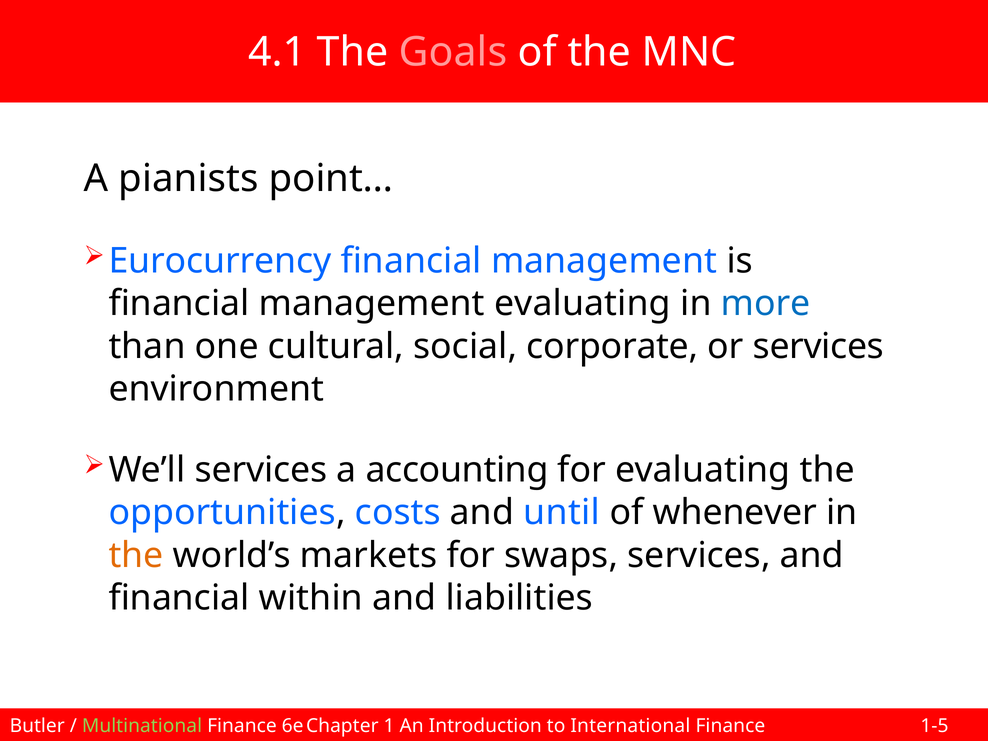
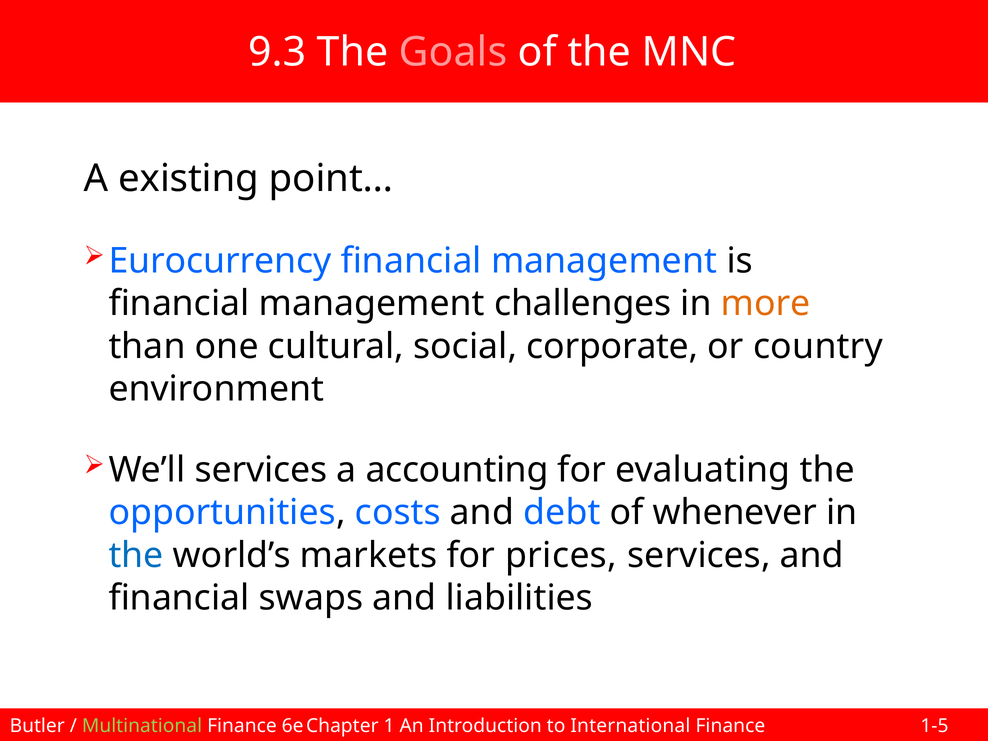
4.1: 4.1 -> 9.3 (277, 52)
pianists: pianists -> existing (189, 179)
management evaluating: evaluating -> challenges (583, 304)
more colour: blue -> orange (766, 304)
or services: services -> country (818, 346)
until: until -> debt (562, 513)
the colour: orange -> blue (136, 555)
swaps: swaps -> prices (561, 555)
within: within -> swaps (311, 598)
